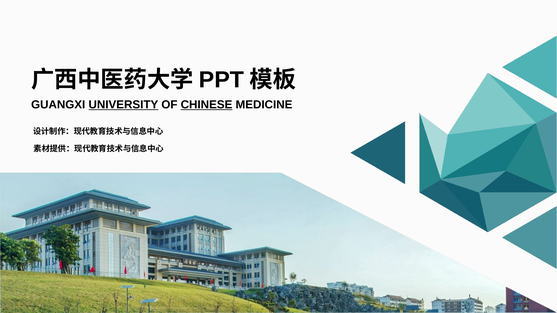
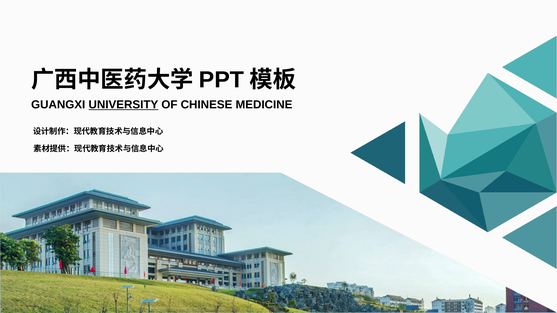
CHINESE underline: present -> none (207, 105)
